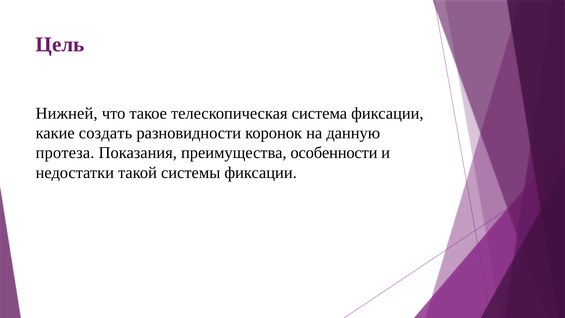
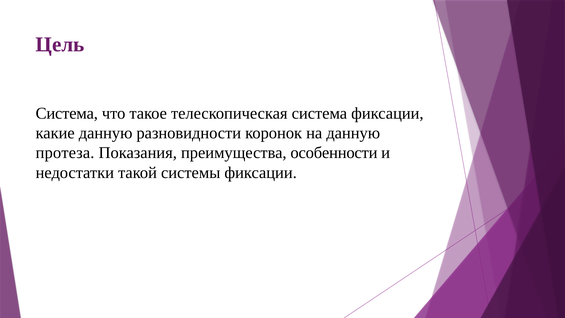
Нижней: Нижней -> Система (67, 113)
какие создать: создать -> данную (106, 133)
